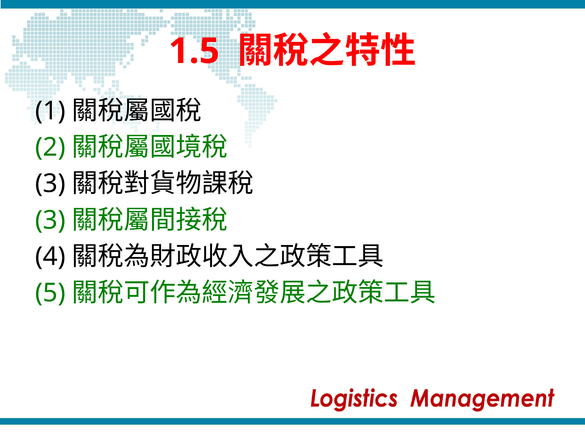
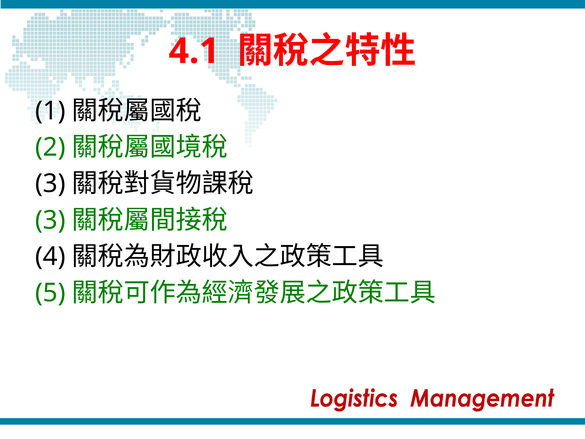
1.5: 1.5 -> 4.1 (194, 51)
